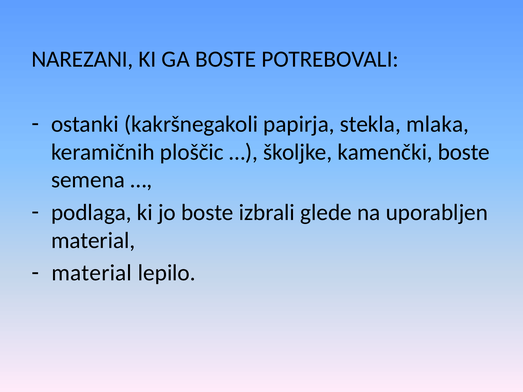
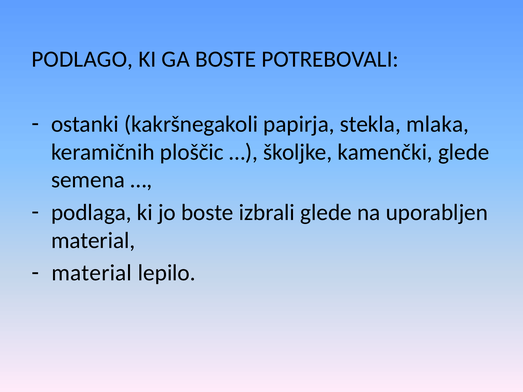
NAREZANI: NAREZANI -> PODLAGO (82, 59)
kamenčki boste: boste -> glede (464, 152)
